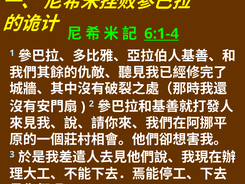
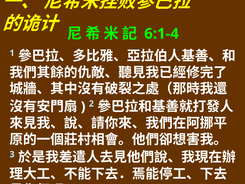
6:1-4 underline: present -> none (162, 34)
